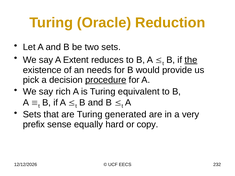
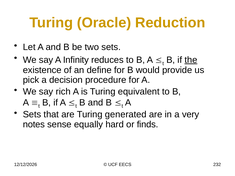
Extent: Extent -> Infinity (76, 60)
needs: needs -> define (99, 70)
procedure underline: present -> none (106, 80)
prefix: prefix -> notes (34, 125)
copy: copy -> finds (148, 125)
